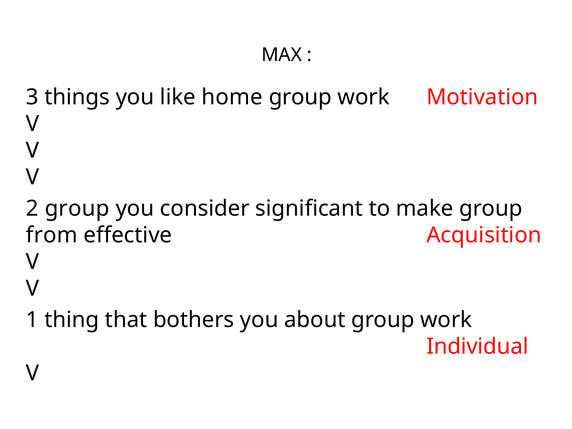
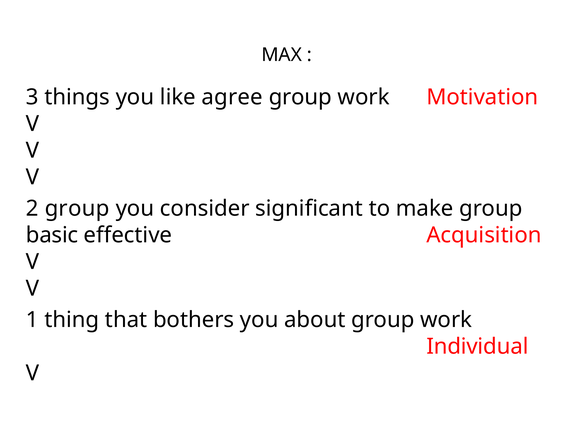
home: home -> agree (232, 97)
from: from -> basic (52, 235)
